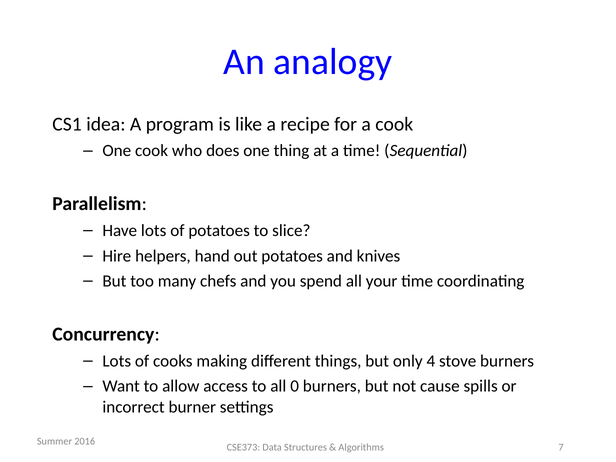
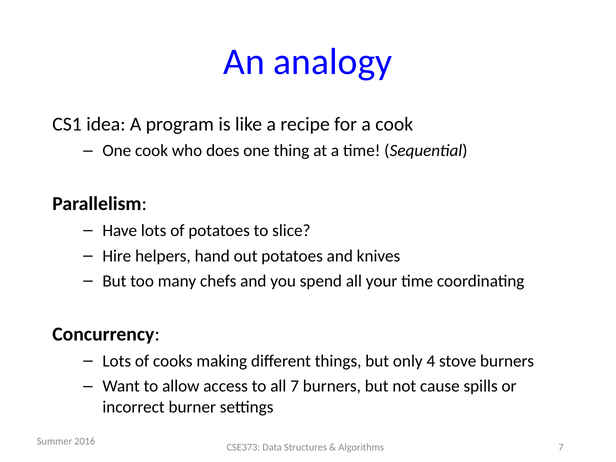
all 0: 0 -> 7 (295, 386)
